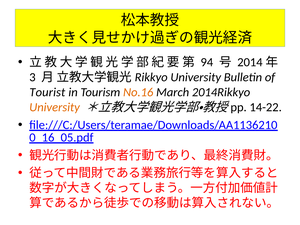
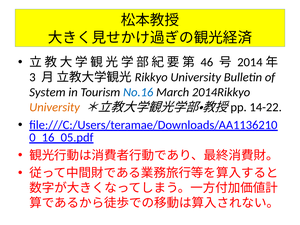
94: 94 -> 46 (207, 62)
Tourist: Tourist -> System (47, 92)
No.16 colour: orange -> blue (138, 92)
